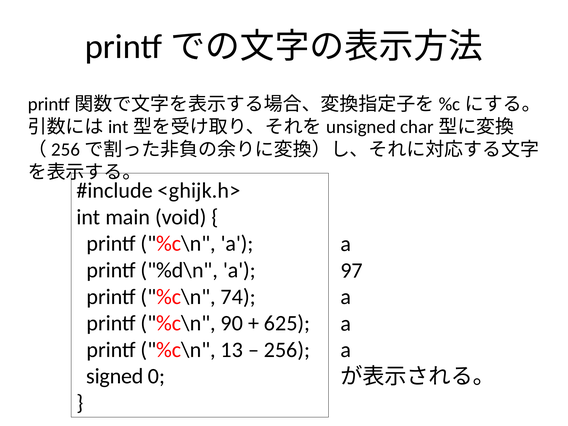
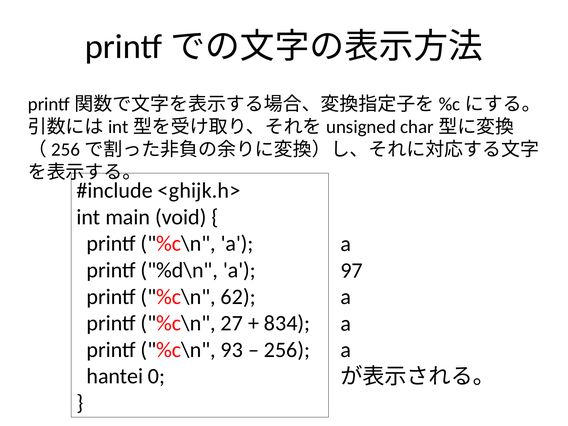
74: 74 -> 62 (238, 297)
90: 90 -> 27 (232, 323)
625: 625 -> 834 (287, 323)
13: 13 -> 93 (232, 350)
signed: signed -> hantei (115, 376)
